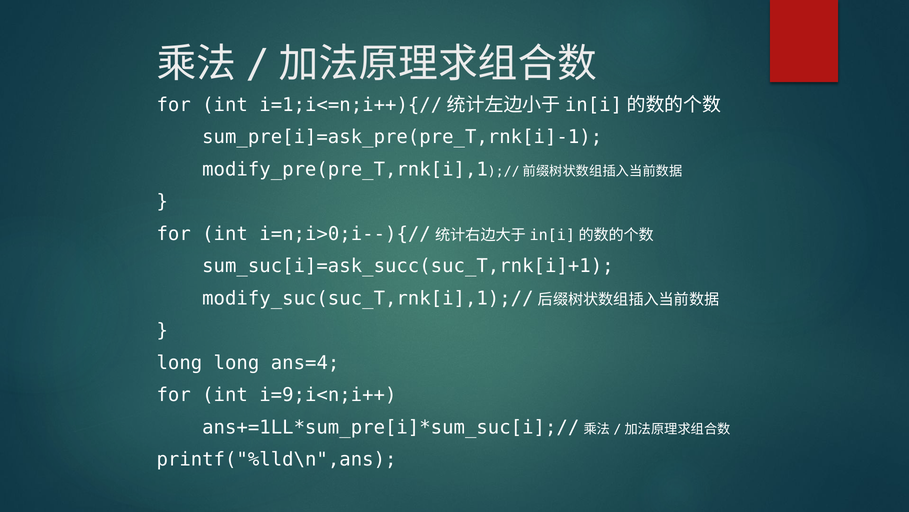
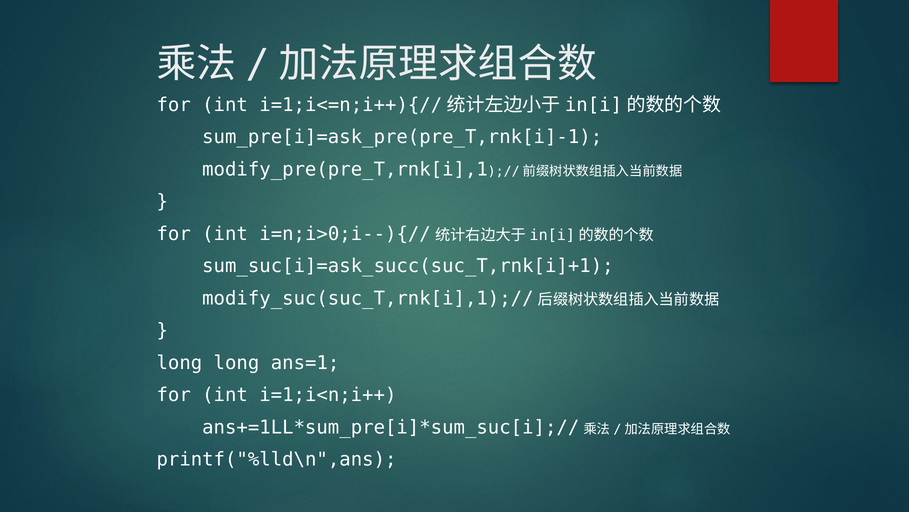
ans=4: ans=4 -> ans=1 (305, 362)
i=9;i<n;i++: i=9;i<n;i++ -> i=1;i<n;i++ (328, 395)
